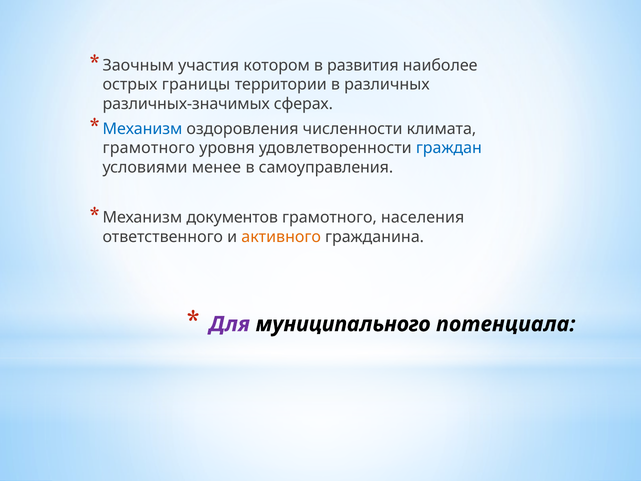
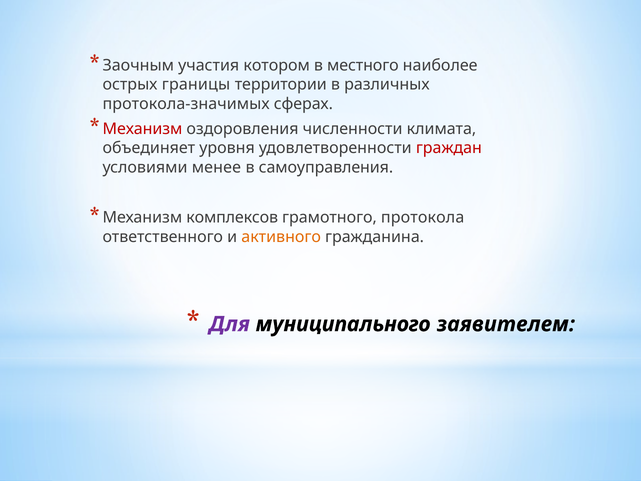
развития: развития -> местного (363, 65)
различных-значимых: различных-значимых -> протокола-значимых (186, 104)
Механизм colour: blue -> red (142, 129)
грамотного: грамотного -> объединяет (149, 148)
граждан colour: blue -> red (449, 148)
документов: документов -> комплексов (232, 217)
населения: населения -> протокола (423, 217)
потенциала: потенциала -> заявителем (506, 324)
